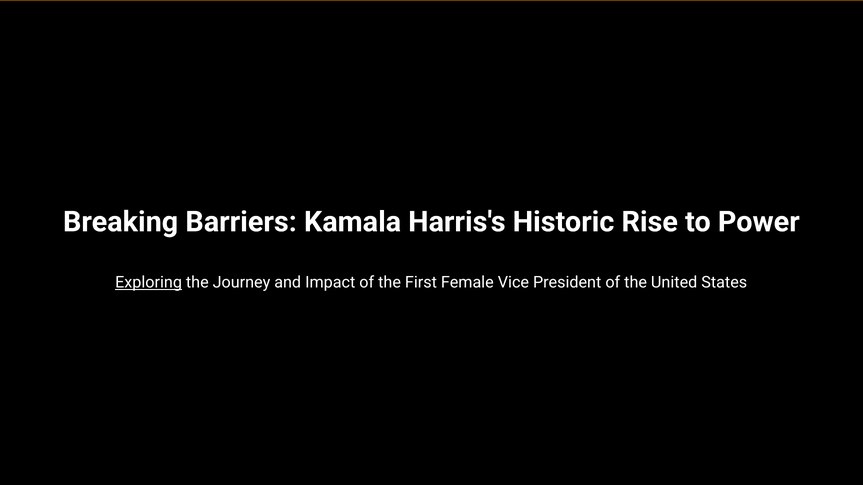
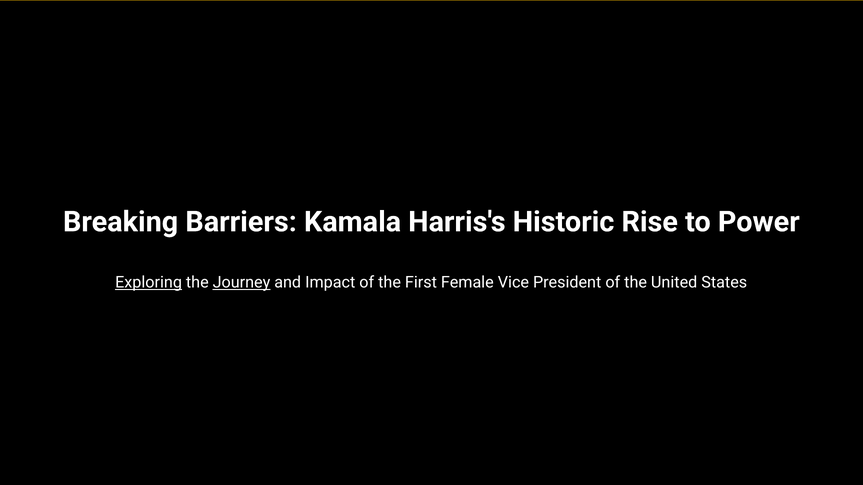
Journey underline: none -> present (242, 283)
